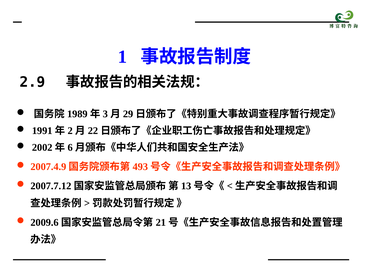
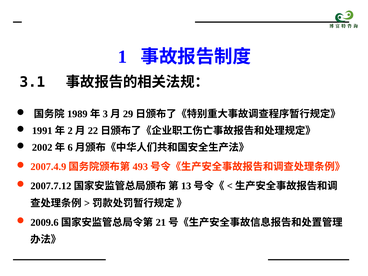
2.9: 2.9 -> 3.1 (32, 82)
